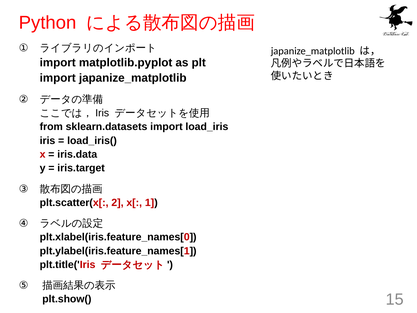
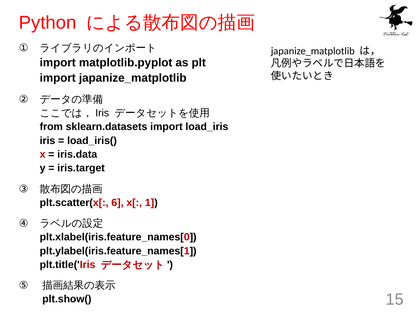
2: 2 -> 6 (117, 203)
